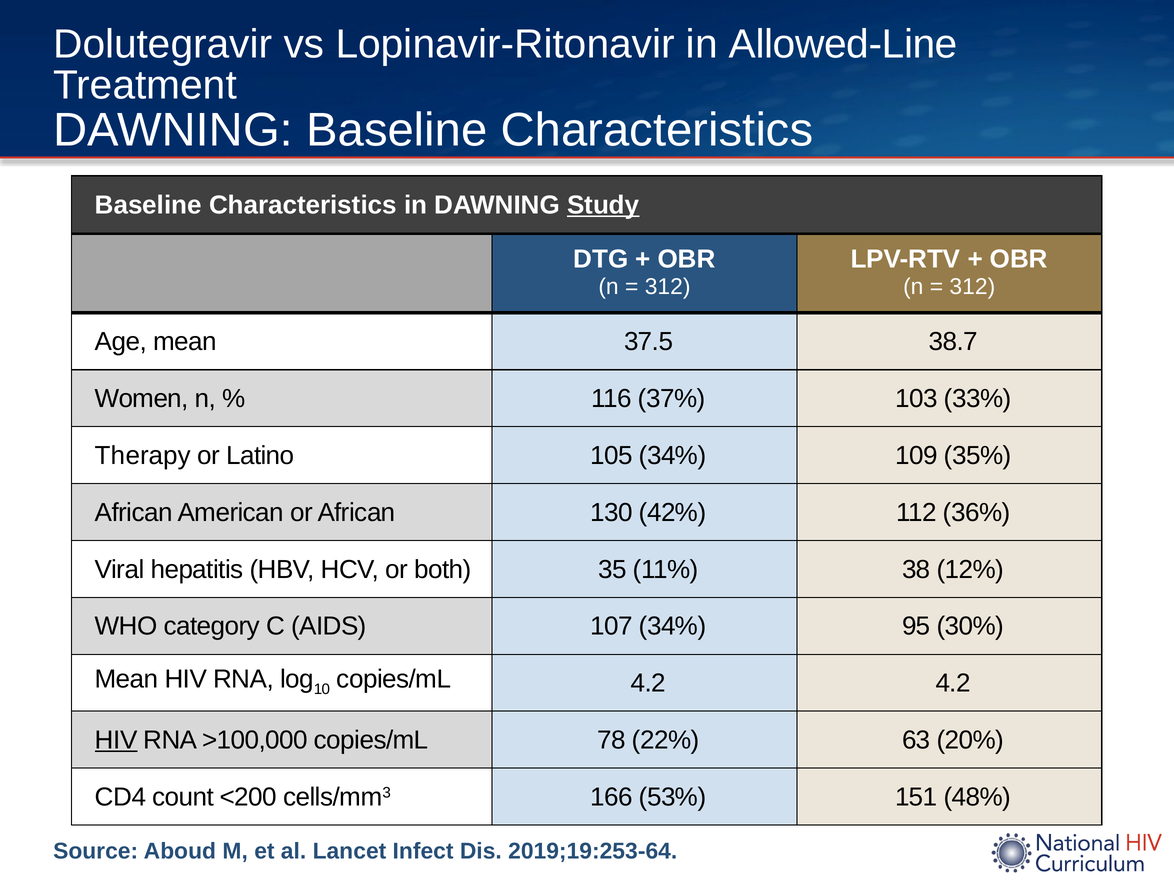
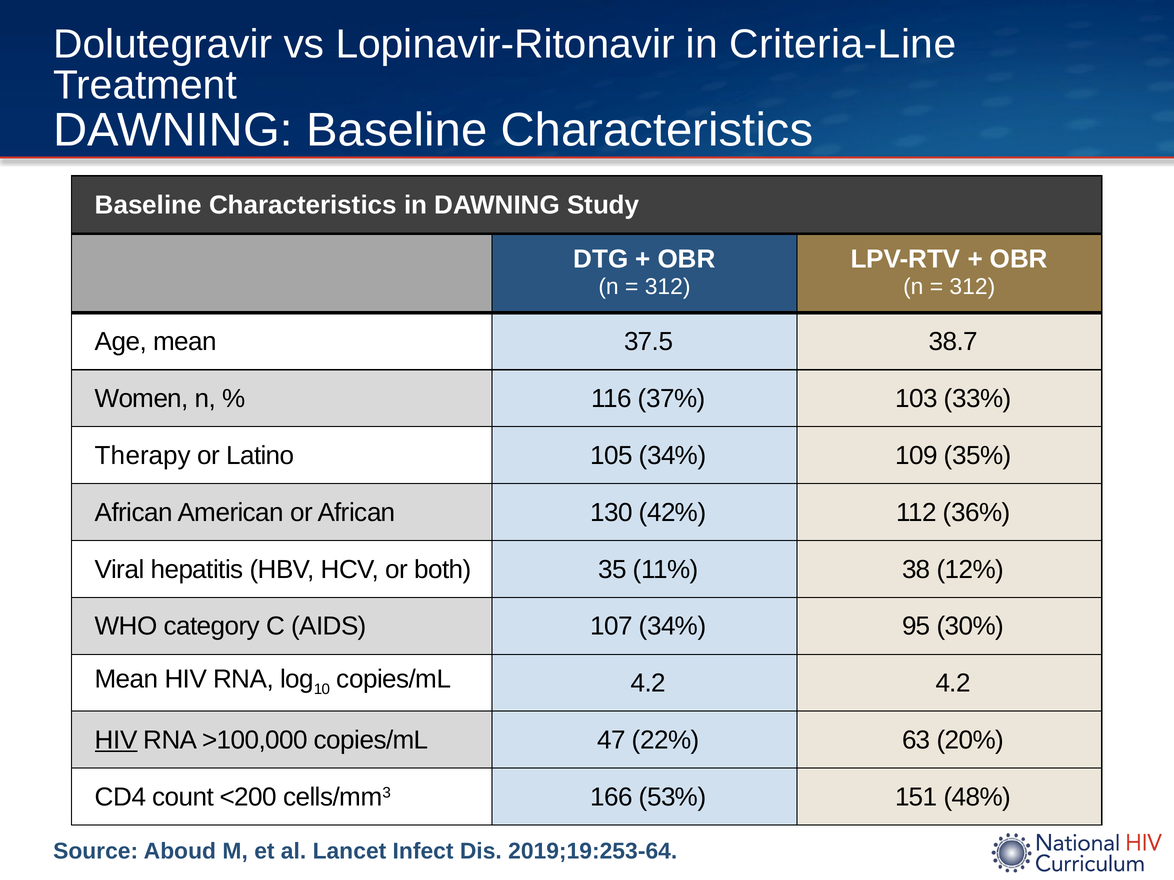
Allowed-Line: Allowed-Line -> Criteria-Line (843, 44)
Study underline: present -> none (603, 205)
78: 78 -> 47 (612, 741)
